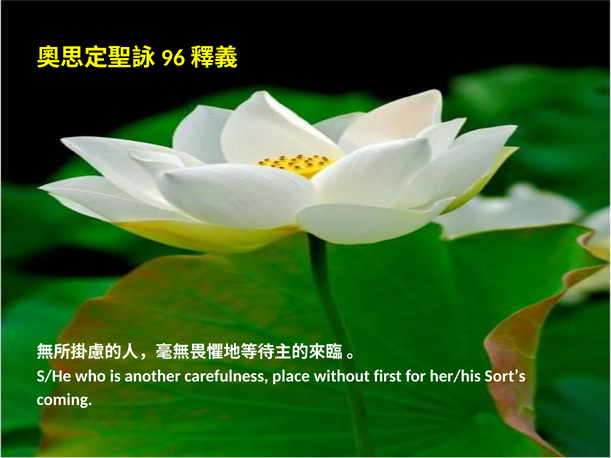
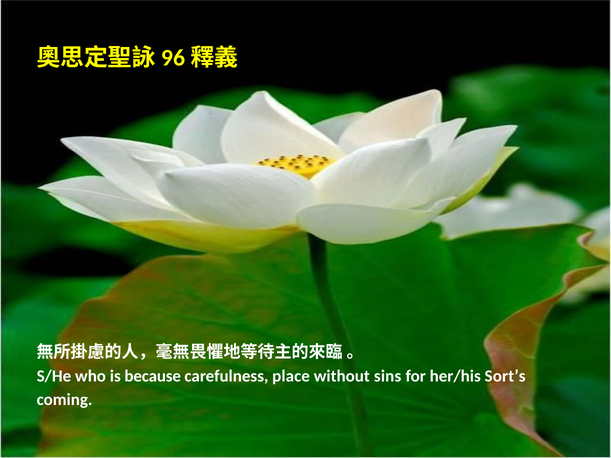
another: another -> because (153, 376)
first: first -> sins (388, 376)
